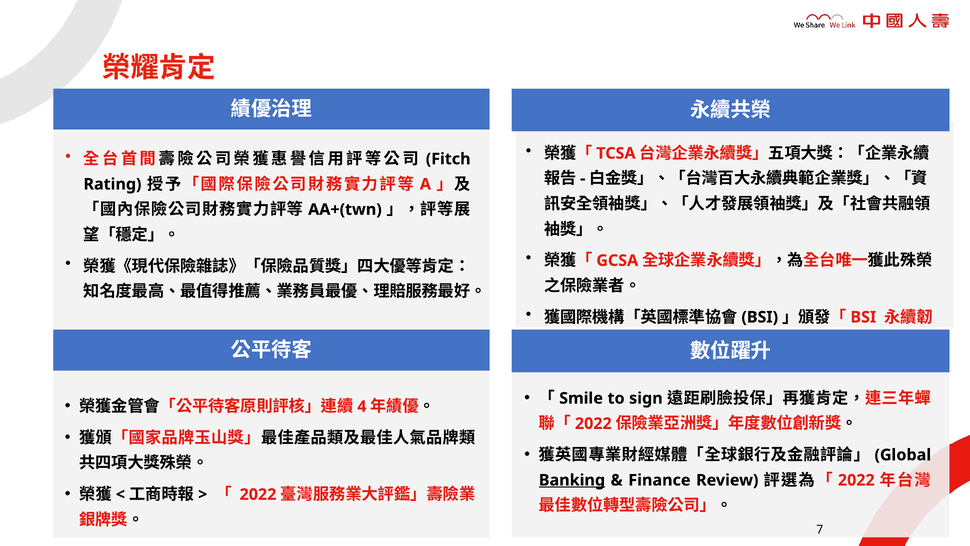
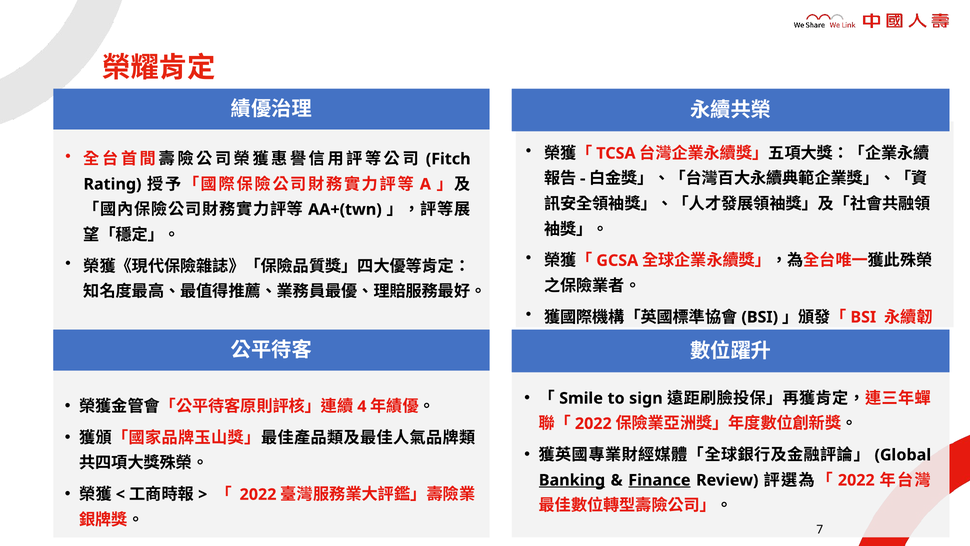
Finance underline: none -> present (659, 480)
